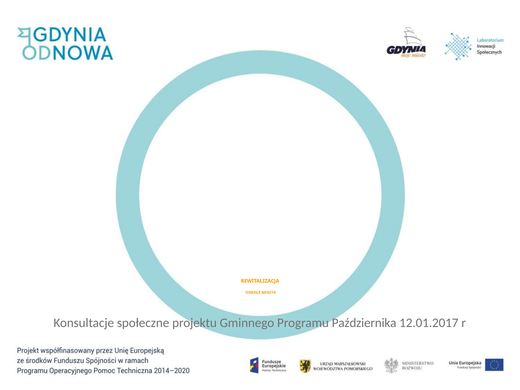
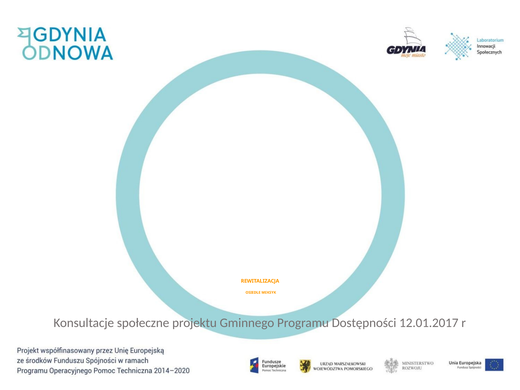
Października: Października -> Dostępności (364, 323)
